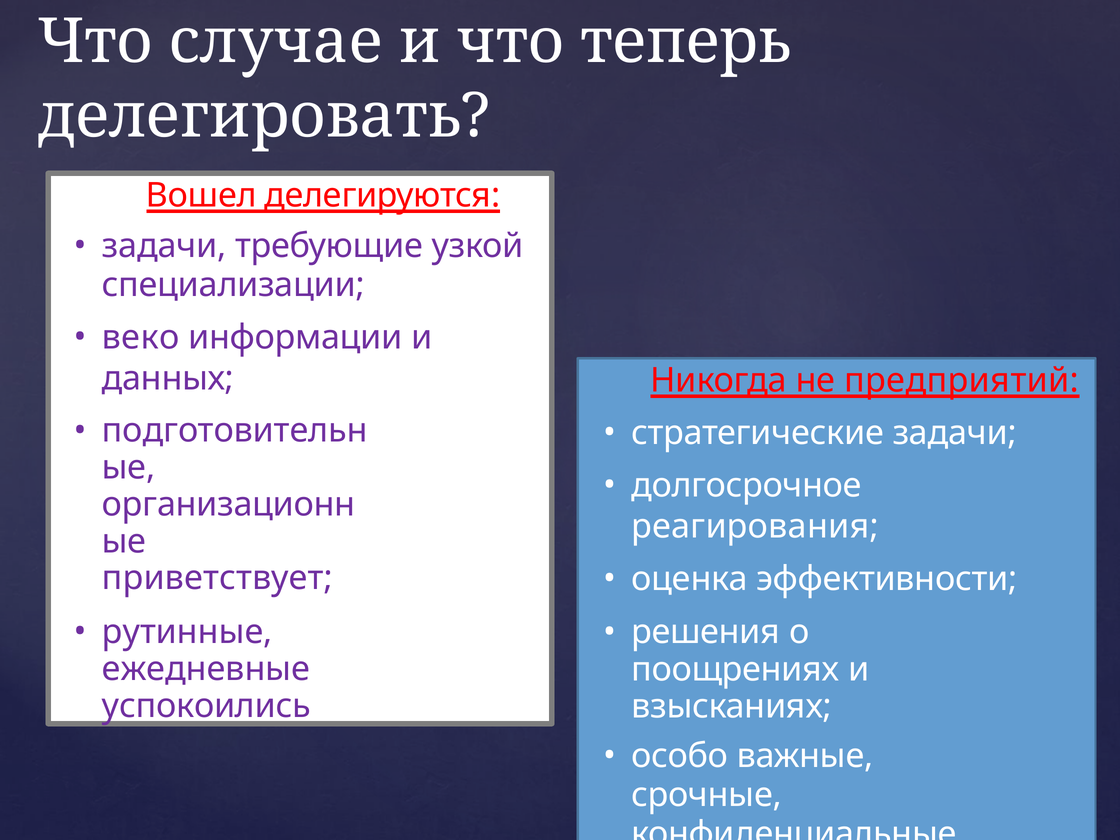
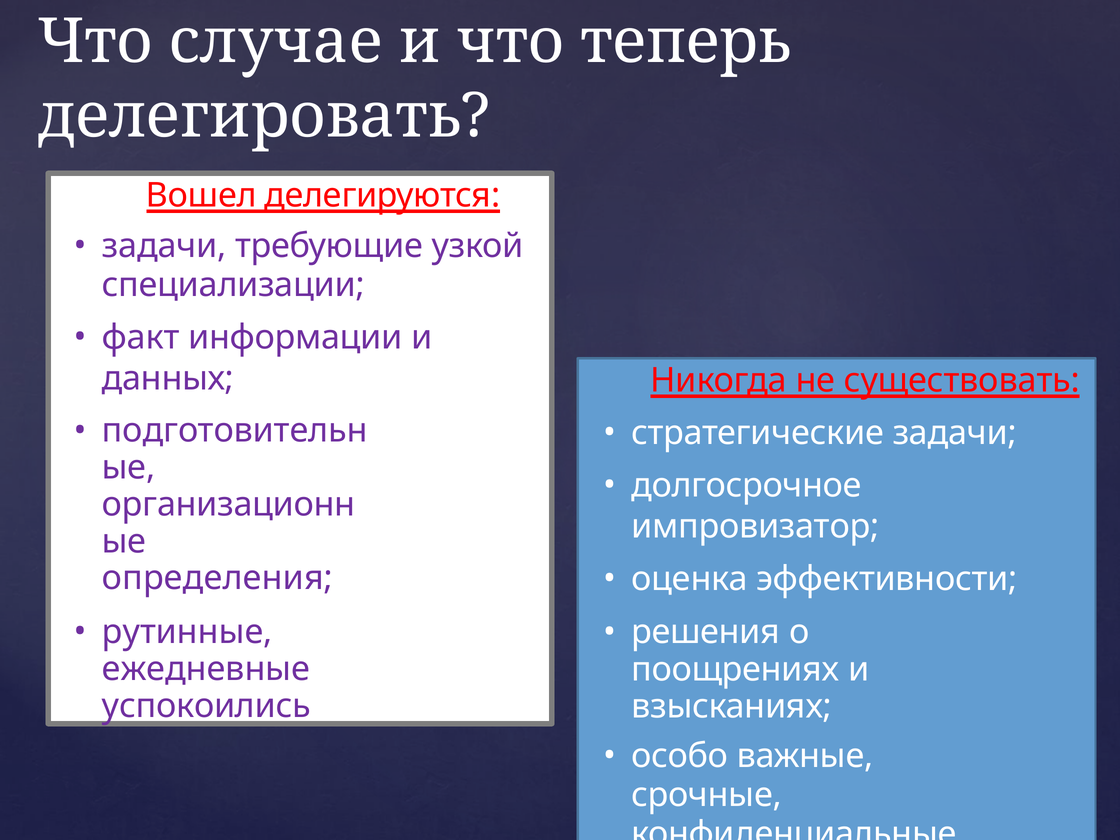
веко: веко -> факт (141, 337)
предприятий: предприятий -> существовать (962, 381)
реагирования: реагирования -> импровизатор (755, 526)
приветствует: приветствует -> определения (217, 578)
